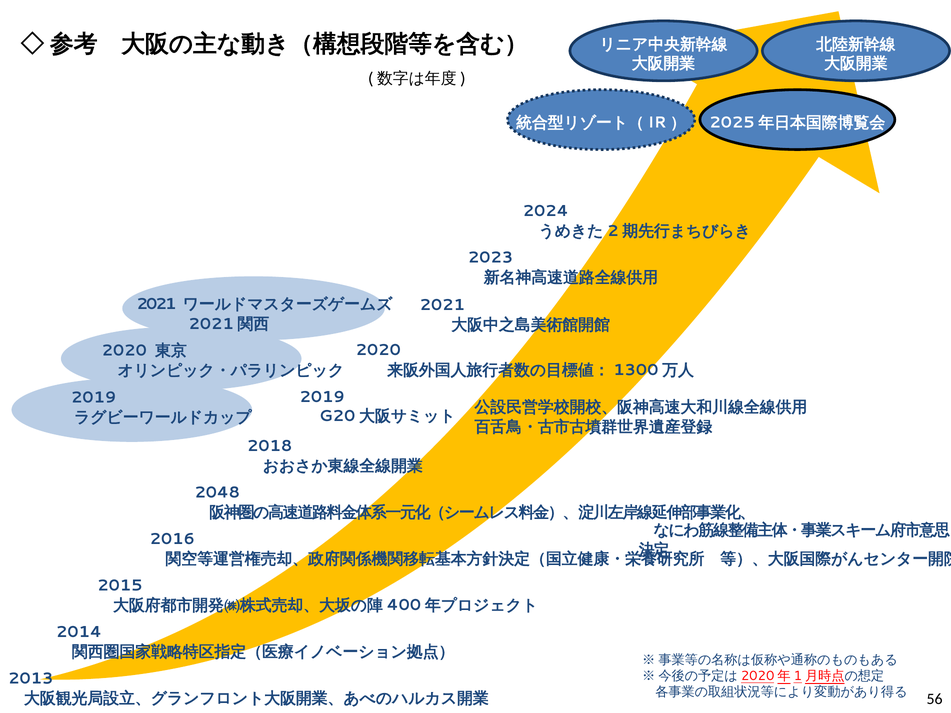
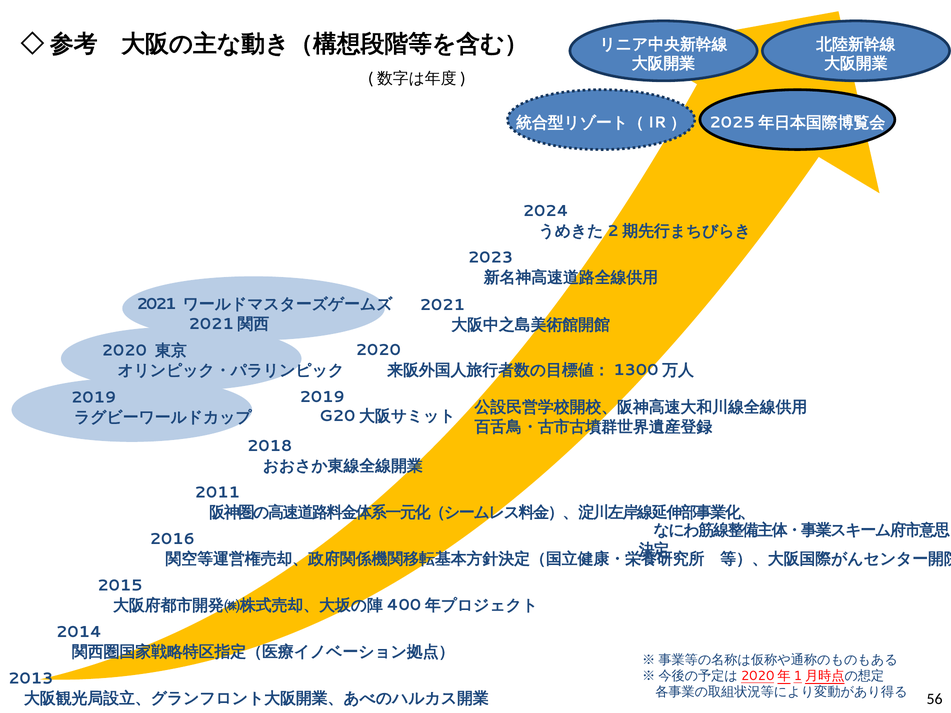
2048: 2048 -> 2011 (217, 493)
